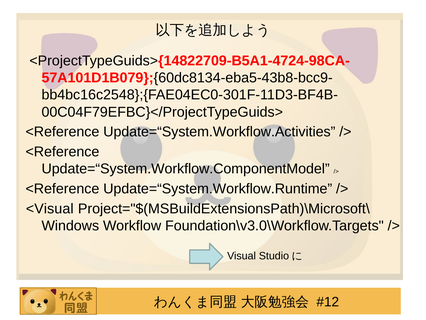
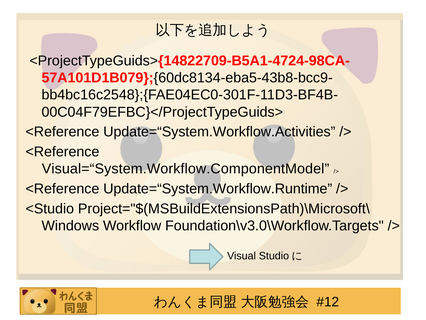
Update=“System.Workflow.ComponentModel: Update=“System.Workflow.ComponentModel -> Visual=“System.Workflow.ComponentModel (186, 169)
<Visual: <Visual -> <Studio (50, 208)
